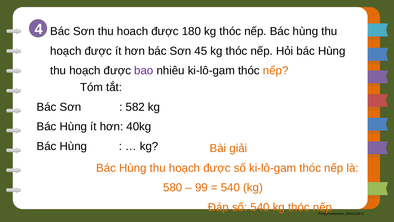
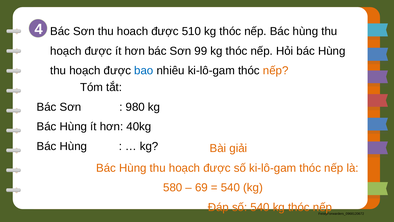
180: 180 -> 510 (191, 31)
45: 45 -> 99 (201, 51)
bao colour: purple -> blue (144, 71)
582: 582 -> 980 (135, 107)
99: 99 -> 69 (201, 187)
